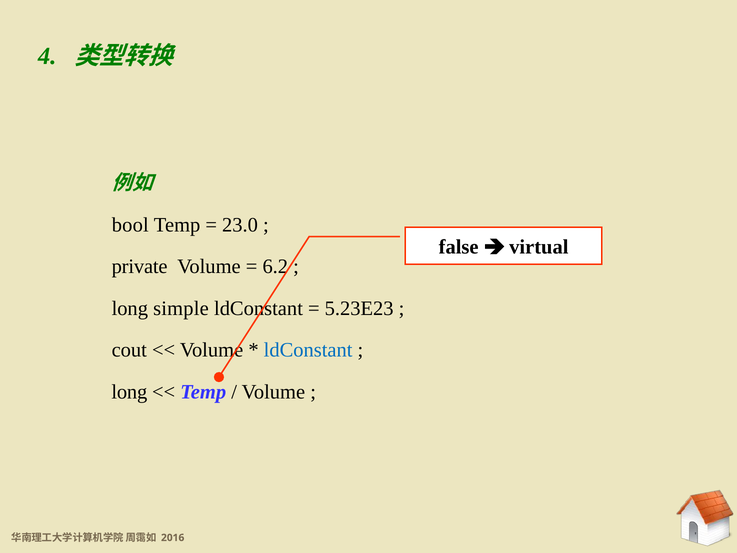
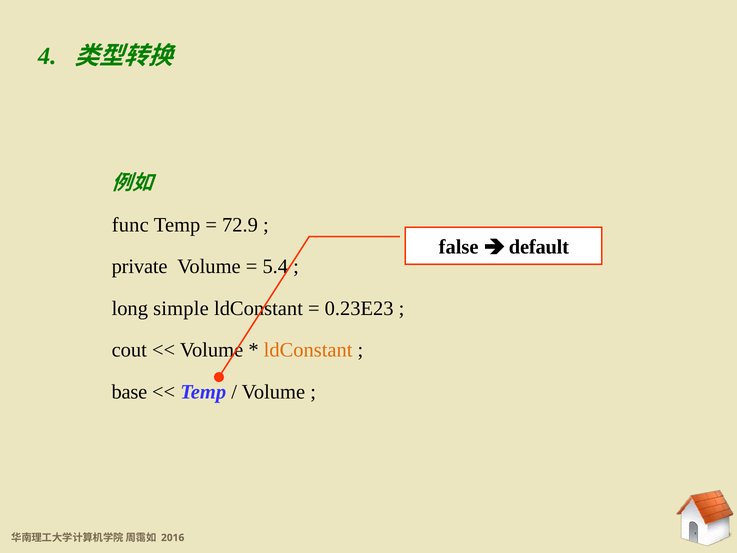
bool: bool -> func (130, 225)
23.0: 23.0 -> 72.9 (240, 225)
virtual: virtual -> default (539, 247)
6.2: 6.2 -> 5.4 (275, 266)
5.23E23: 5.23E23 -> 0.23E23 (359, 308)
ldConstant colour: blue -> orange (308, 350)
long: long -> base (129, 392)
